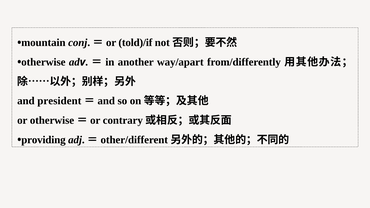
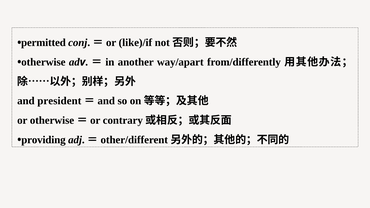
mountain: mountain -> permitted (43, 43)
told)/if: told)/if -> like)/if (135, 43)
